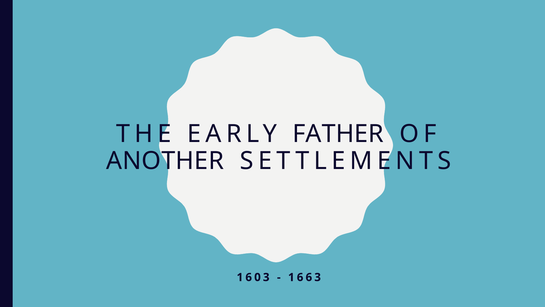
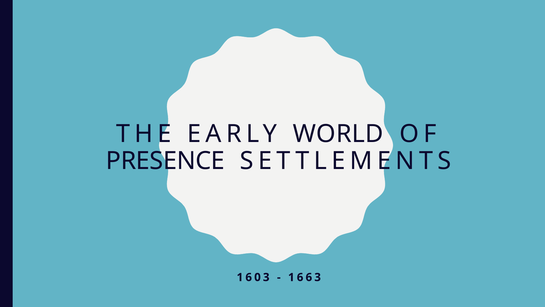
FATHER: FATHER -> WORLD (338, 134)
ANOTHER: ANOTHER -> PRESENCE (165, 161)
